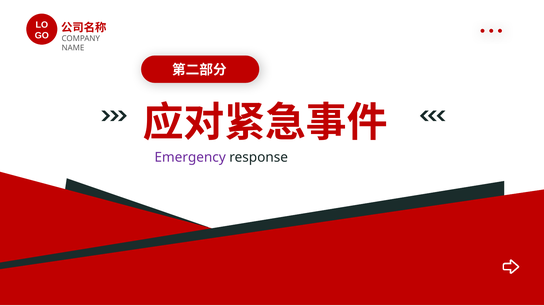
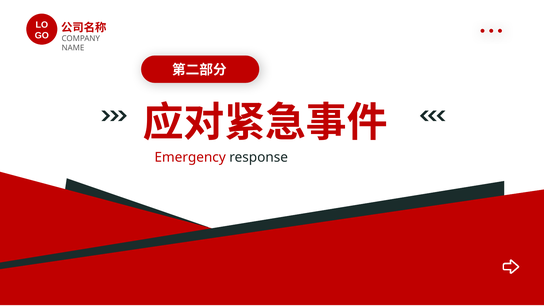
Emergency colour: purple -> red (190, 157)
